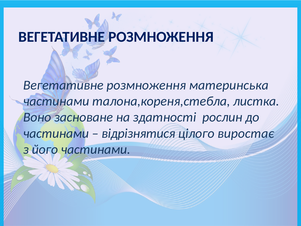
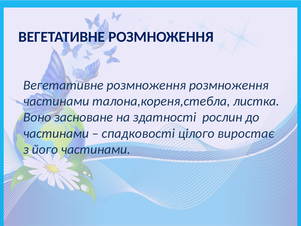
розмноження материнська: материнська -> розмноження (229, 85)
відрізнятися: відрізнятися -> спадковості (138, 133)
